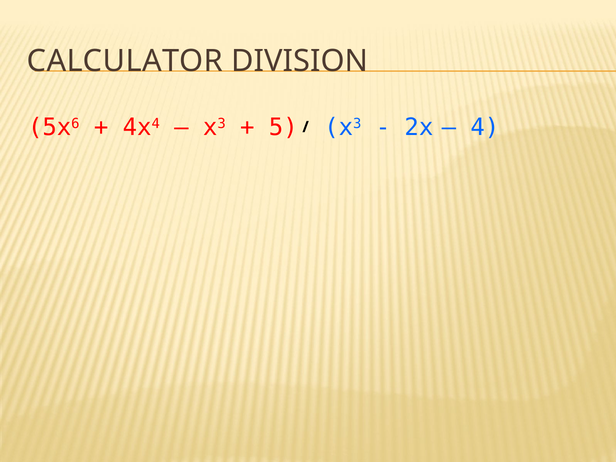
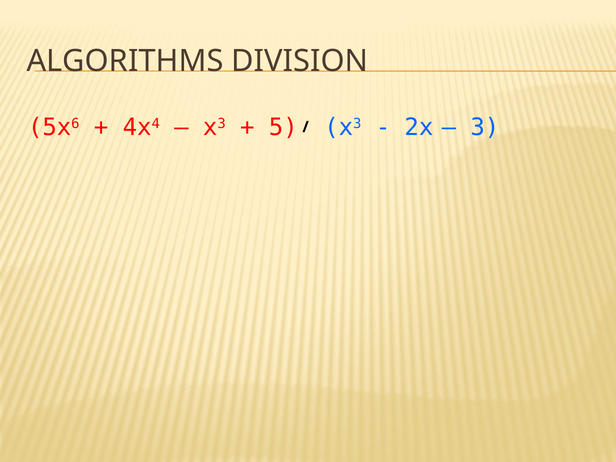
CALCULATOR: CALCULATOR -> ALGORITHMS (125, 61)
4: 4 -> 3 (485, 128)
